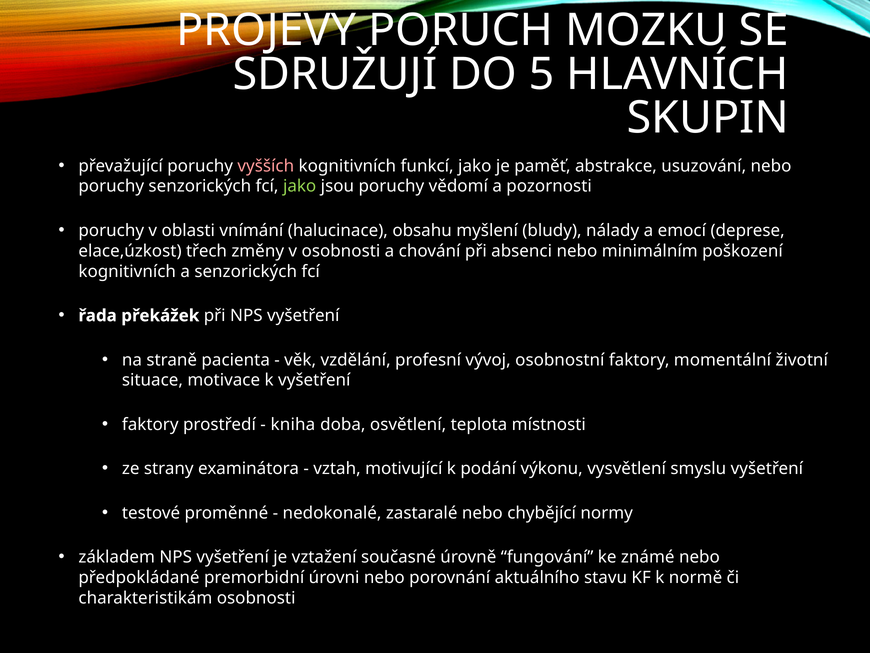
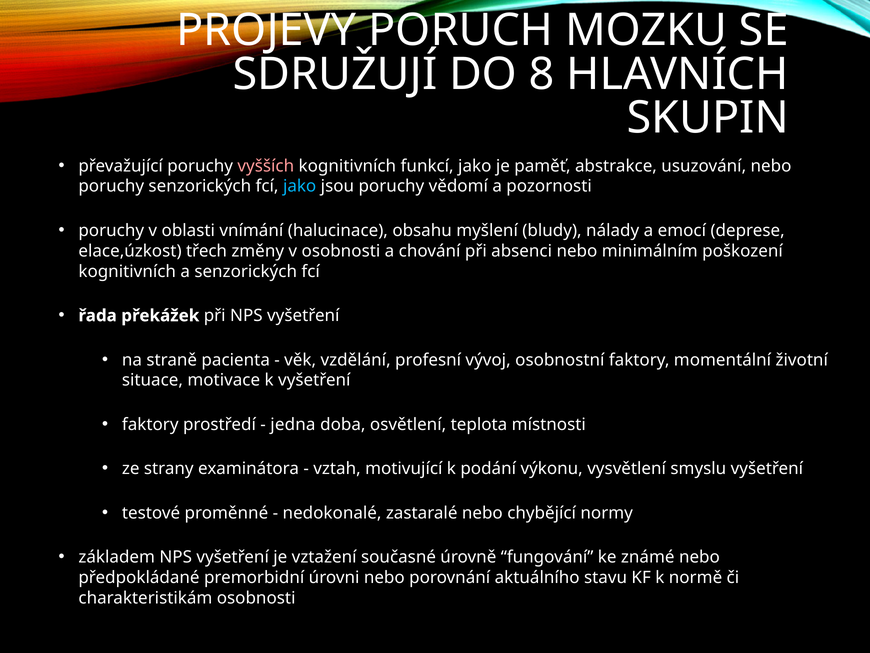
5: 5 -> 8 (542, 74)
jako colour: light green -> light blue (300, 186)
kniha: kniha -> jedna (293, 424)
